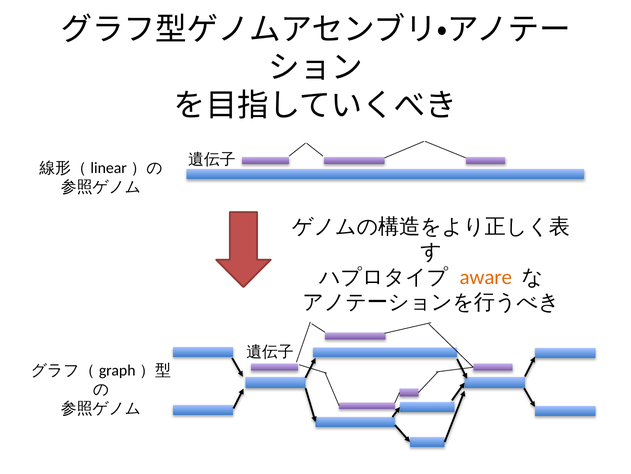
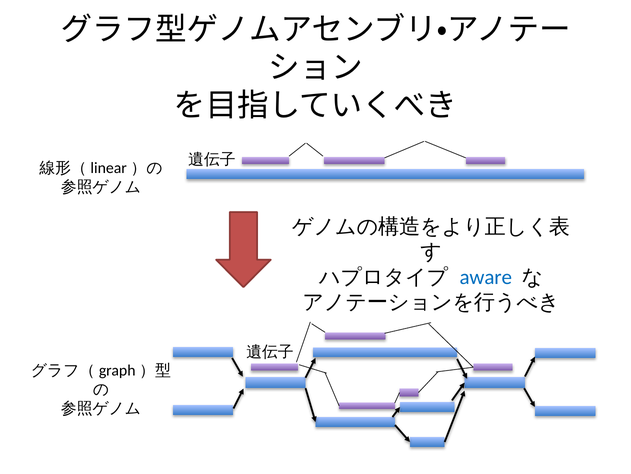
aware colour: orange -> blue (486, 277)
